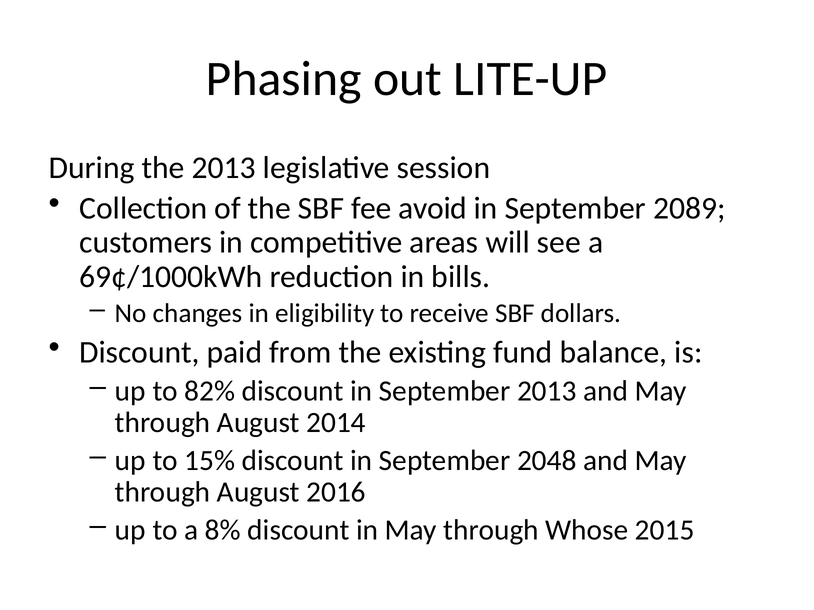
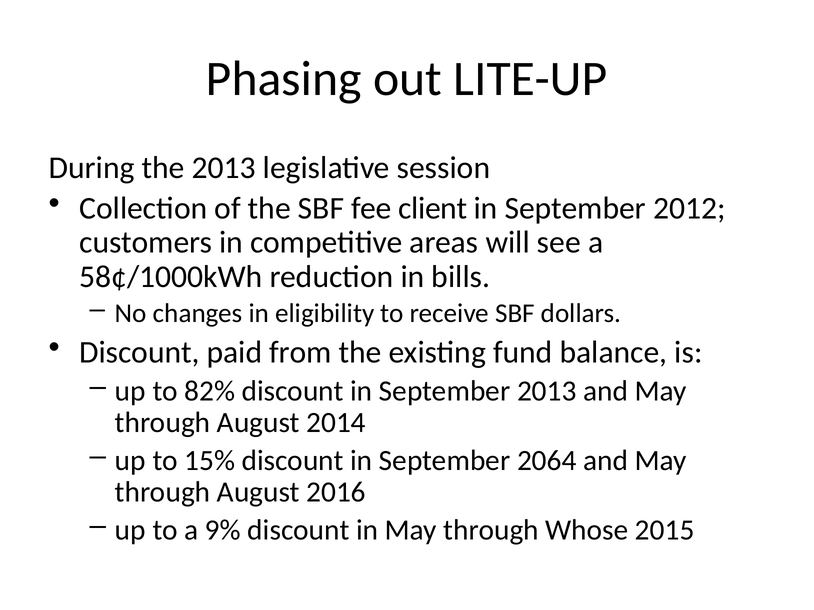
avoid: avoid -> client (433, 208)
2089: 2089 -> 2012 (689, 208)
69¢/1000kWh: 69¢/1000kWh -> 58¢/1000kWh (171, 277)
2048: 2048 -> 2064 (547, 461)
8%: 8% -> 9% (223, 530)
